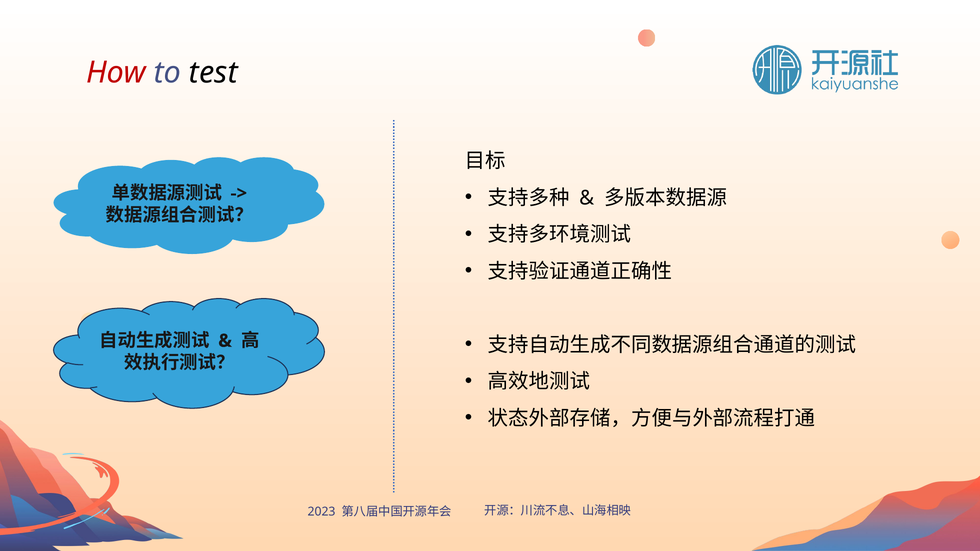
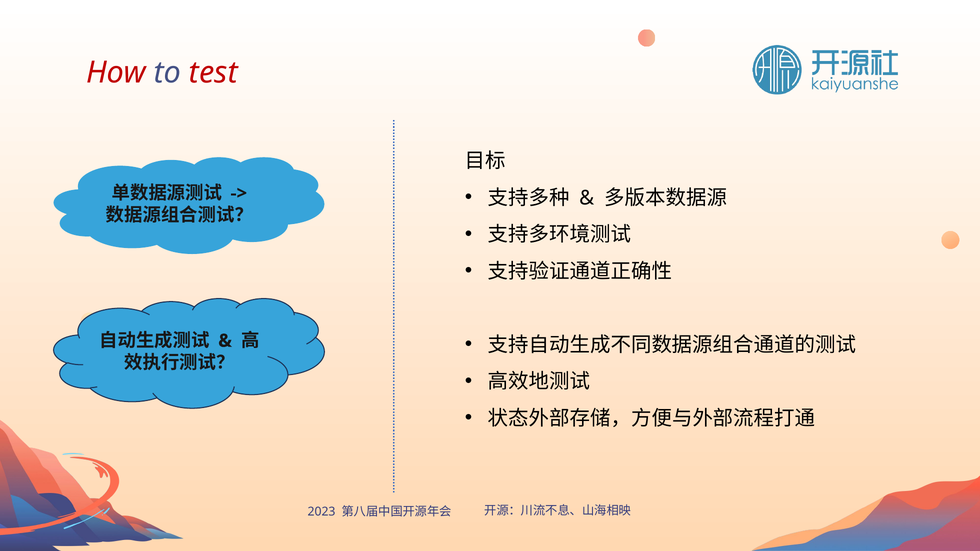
test colour: black -> red (213, 73)
